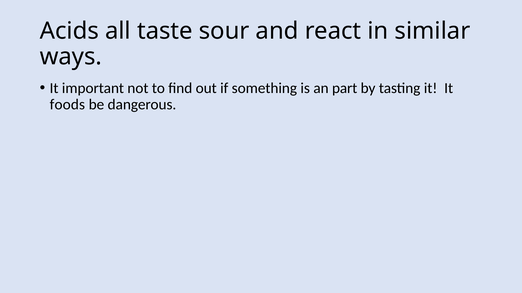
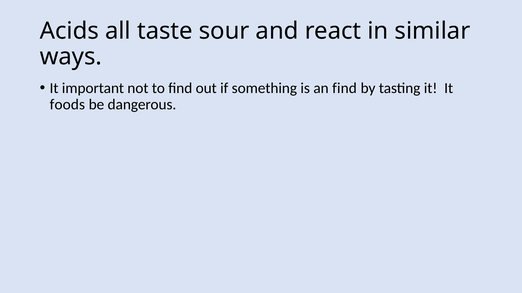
an part: part -> find (345, 88)
